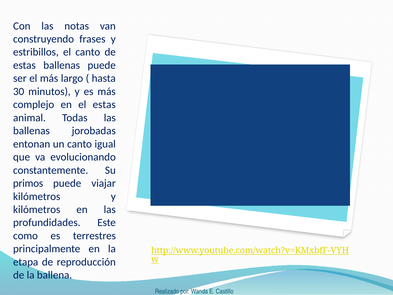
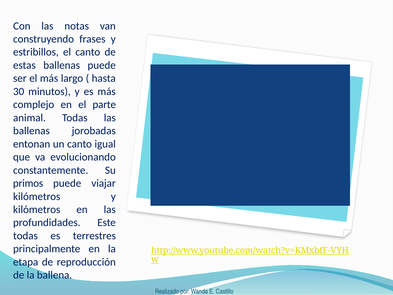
el estas: estas -> parte (104, 105)
como: como -> todas (25, 236)
